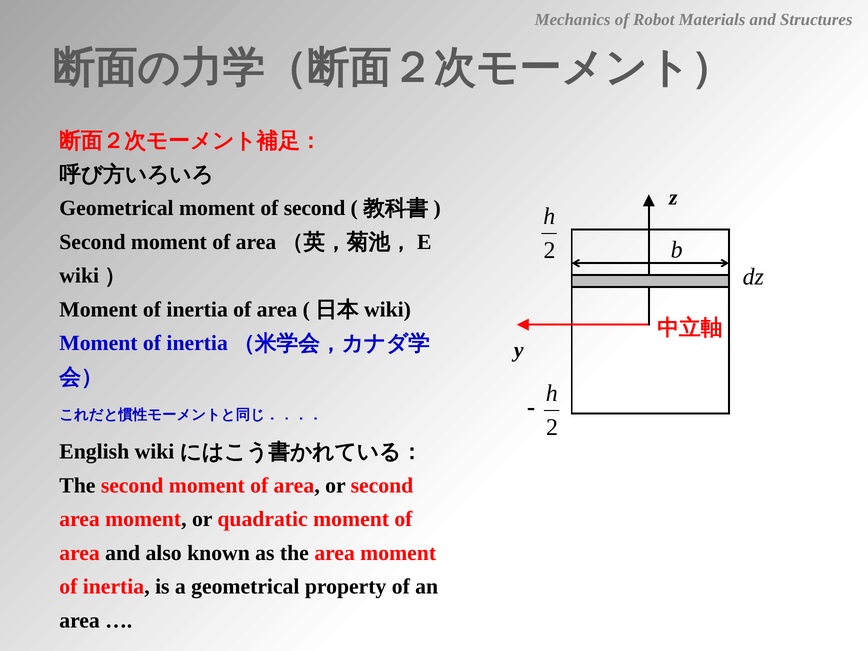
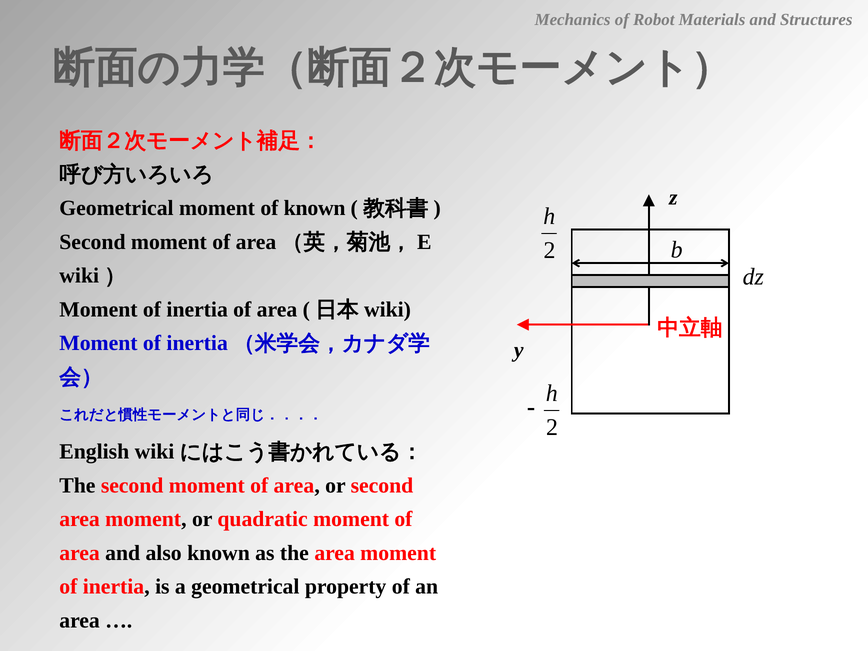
of second: second -> known (315, 208)
